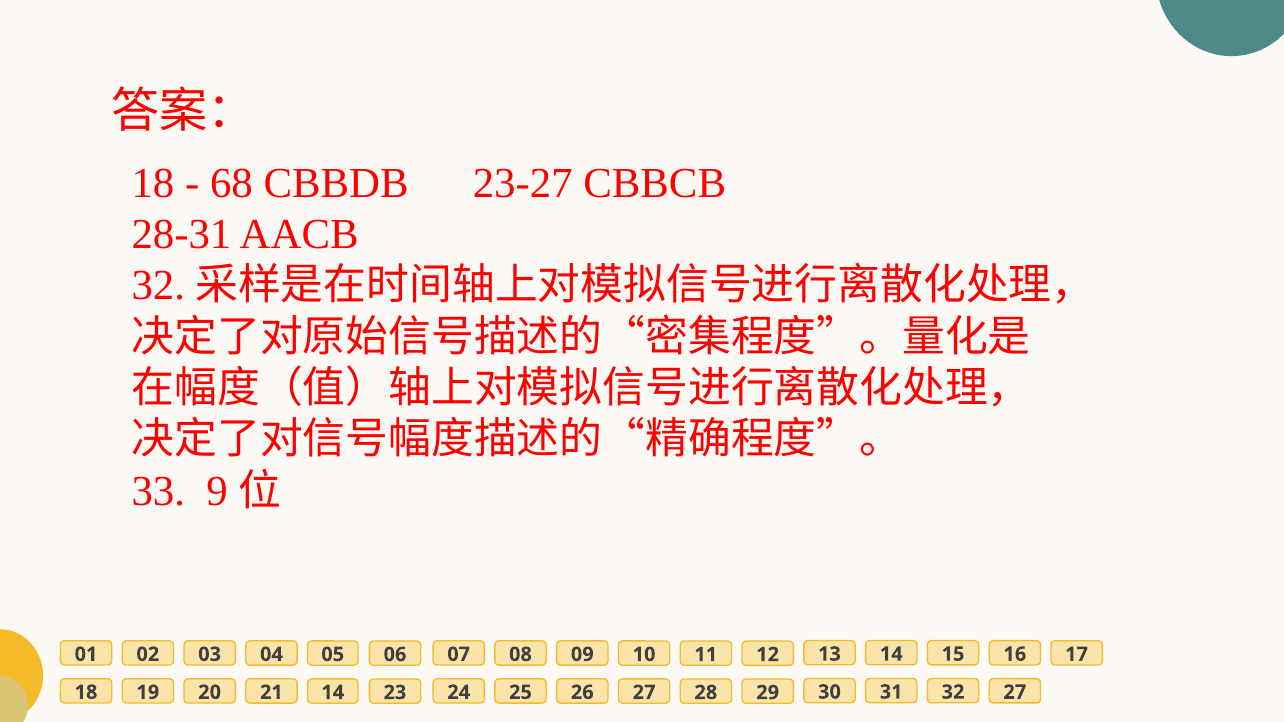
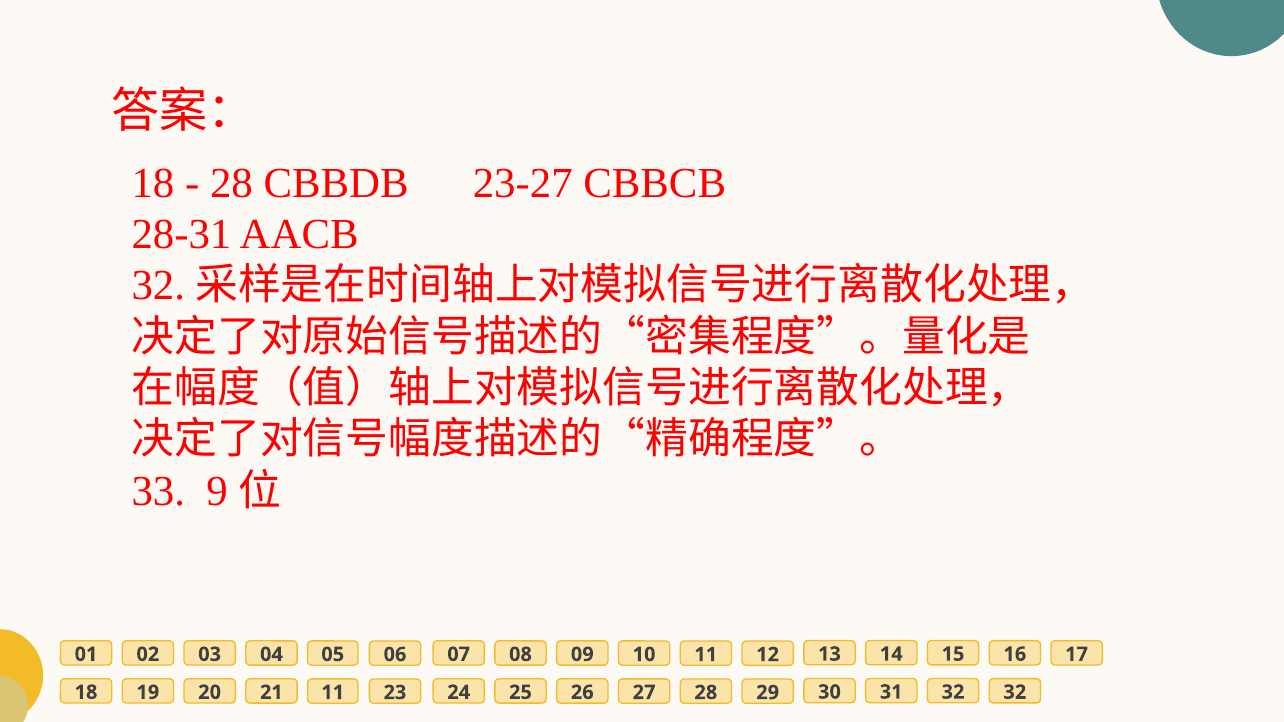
68: 68 -> 28 (231, 183)
14: 14 -> 11 (333, 693)
27: 27 -> 32 (1015, 692)
